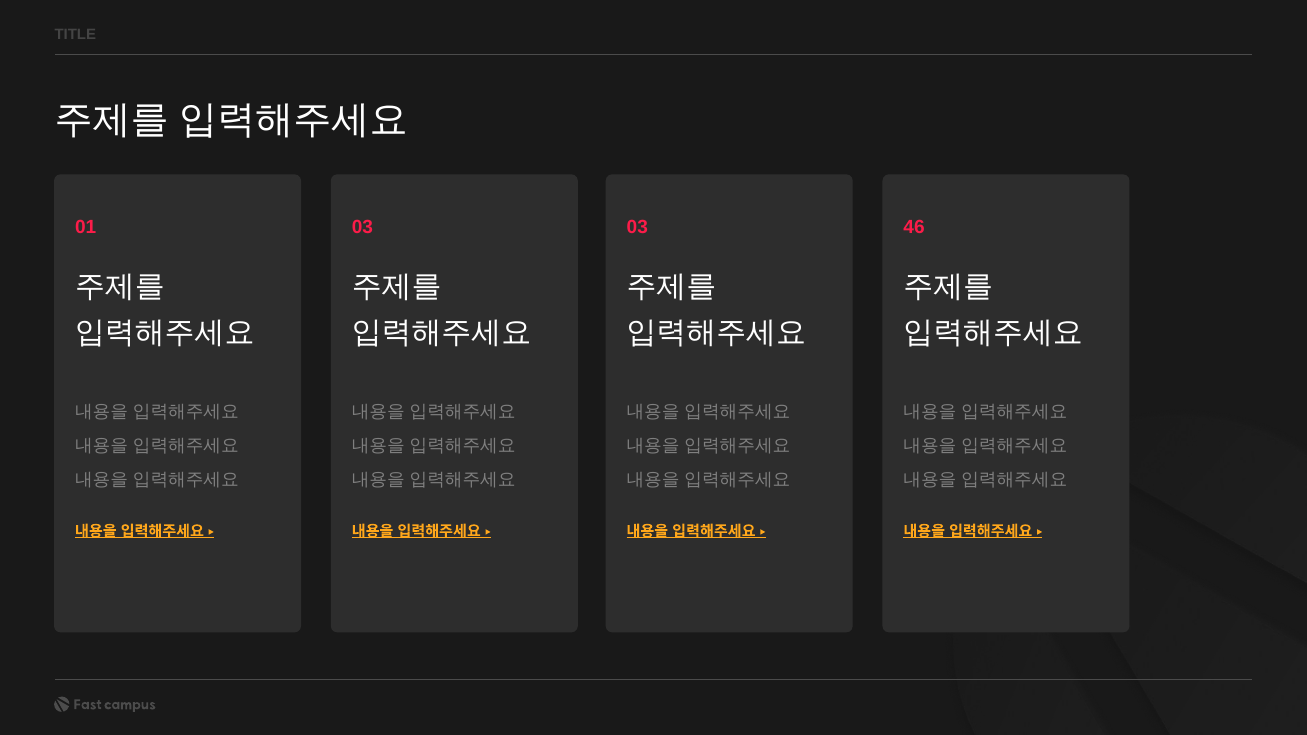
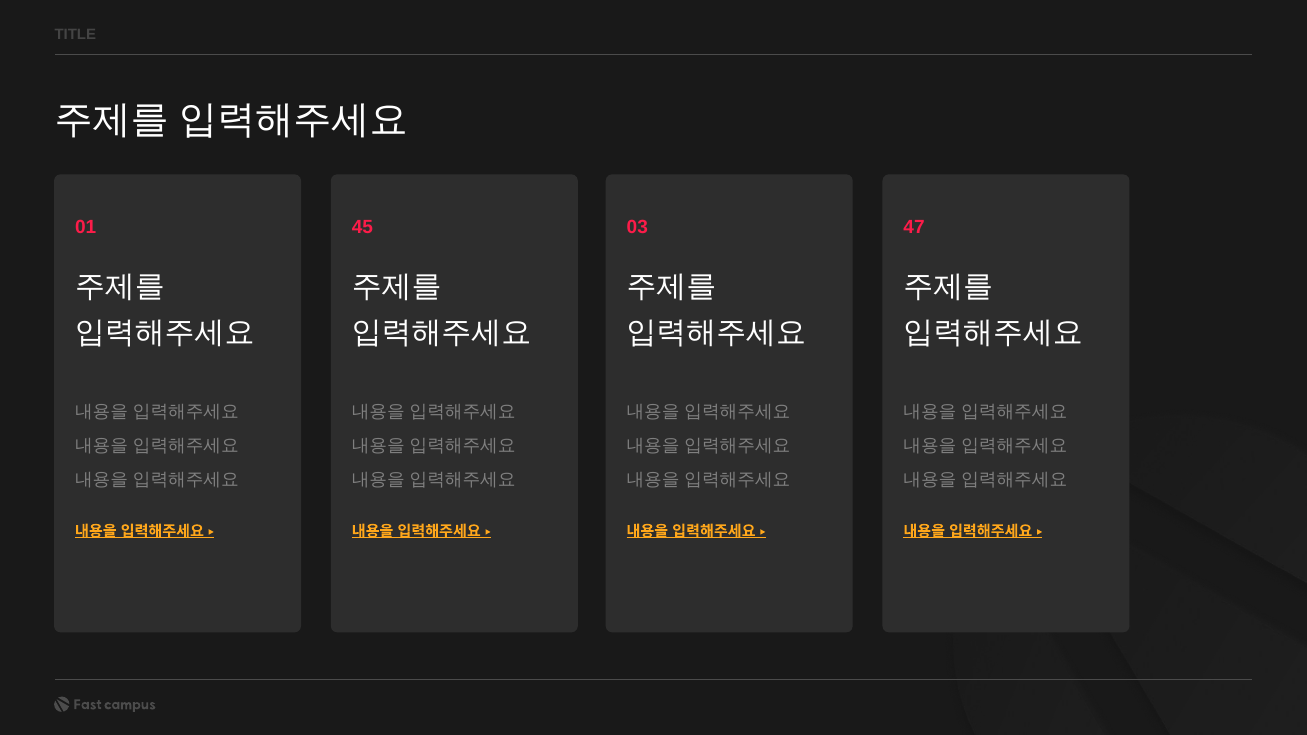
01 03: 03 -> 45 (362, 227)
46: 46 -> 47 (914, 227)
